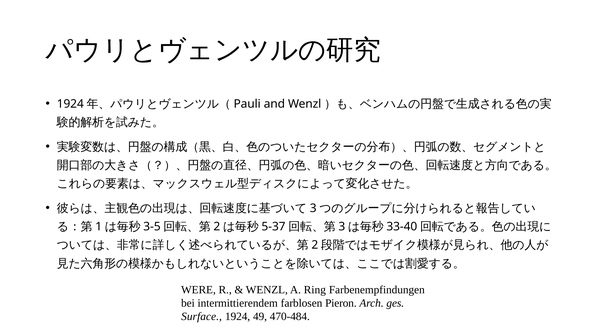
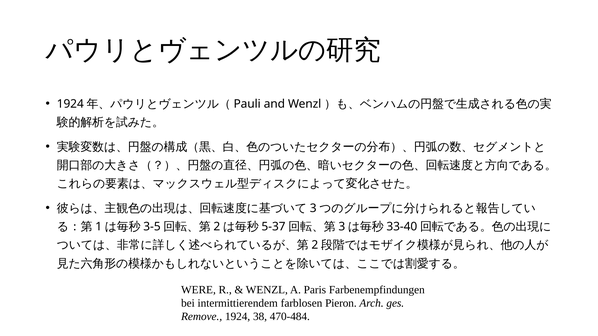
Ring: Ring -> Paris (315, 290)
Surface: Surface -> Remove (202, 317)
49: 49 -> 38 (260, 317)
